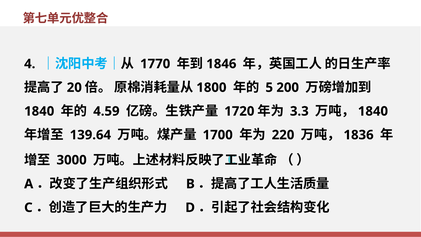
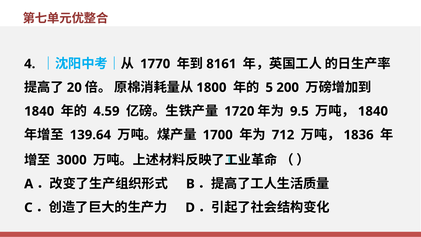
1846: 1846 -> 8161 (221, 64)
3.3: 3.3 -> 9.5 (299, 111)
220: 220 -> 712 (283, 135)
